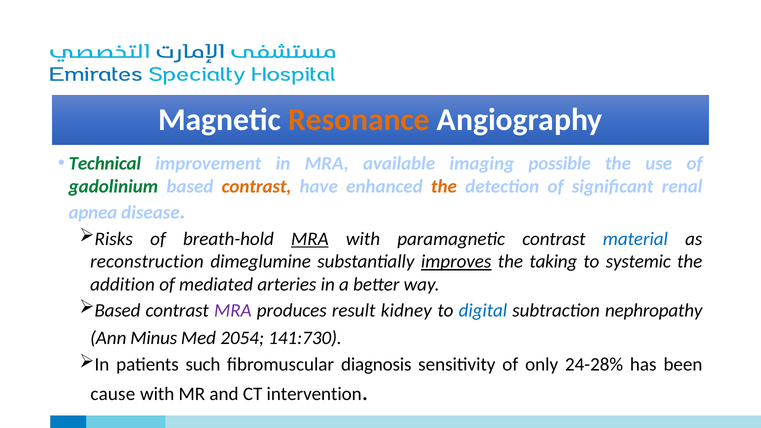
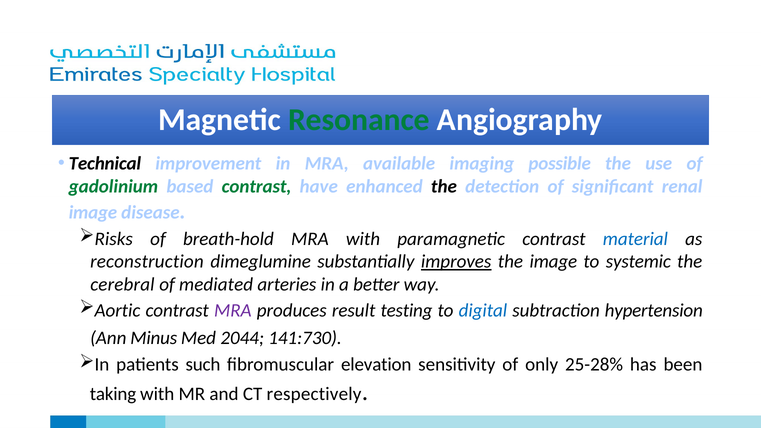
Resonance colour: orange -> green (359, 120)
Technical colour: green -> black (105, 164)
contrast colour: orange -> green (257, 186)
the colour: orange -> black (444, 186)
apnea: apnea -> image (93, 212)
MRA underline: present -> none (310, 239)
the taking: taking -> image (553, 262)
addition: addition -> cerebral (122, 284)
Based: Based -> Aortic (117, 310)
kidney: kidney -> testing (407, 310)
nephropathy: nephropathy -> hypertension (654, 310)
2054: 2054 -> 2044 (242, 338)
diagnosis: diagnosis -> elevation (376, 365)
24-28%: 24-28% -> 25-28% (594, 365)
cause: cause -> taking (113, 394)
intervention: intervention -> respectively (314, 394)
